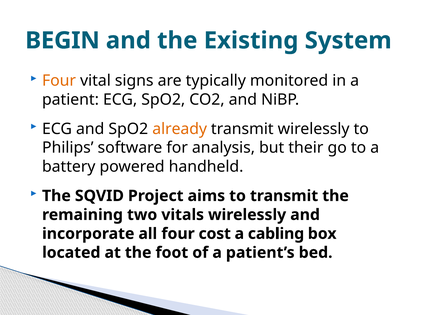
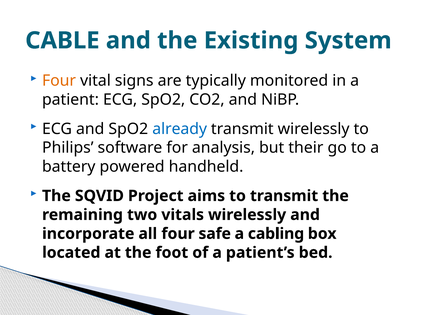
BEGIN: BEGIN -> CABLE (62, 41)
already colour: orange -> blue (180, 129)
cost: cost -> safe (215, 234)
